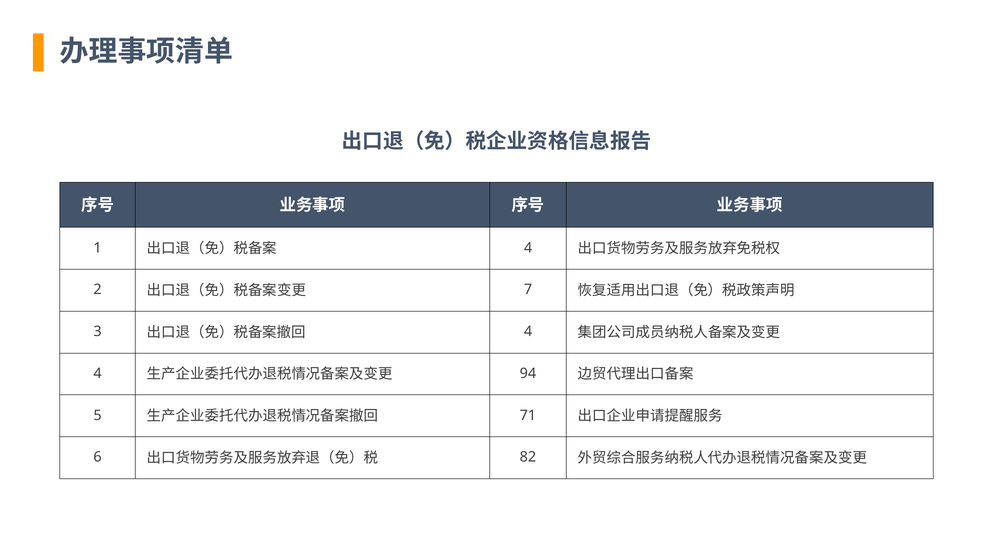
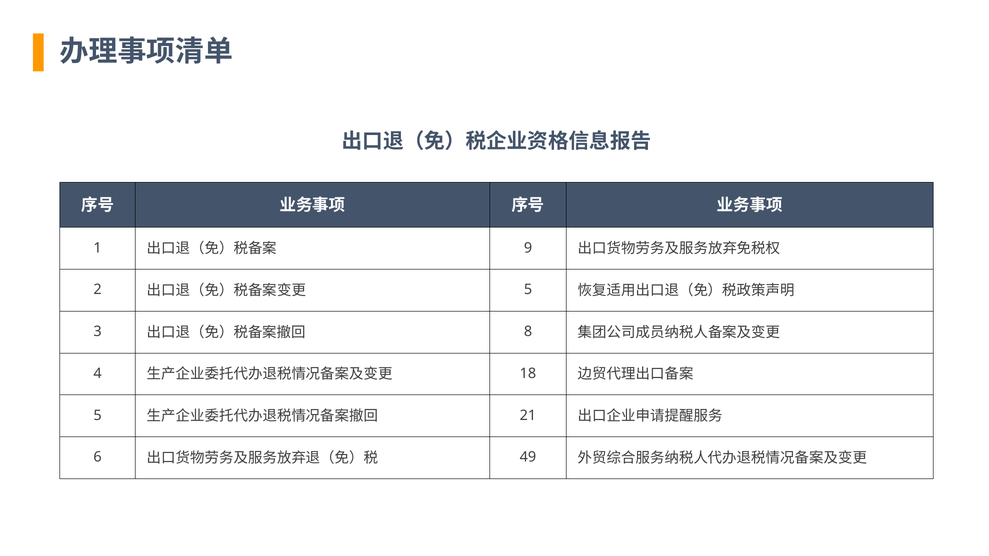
4: 4 -> 9 (528, 248)
7: 7 -> 5 (528, 290)
4: 4 -> 8 (528, 332)
94: 94 -> 18 (528, 374)
71: 71 -> 21 (528, 416)
82: 82 -> 49 (528, 457)
